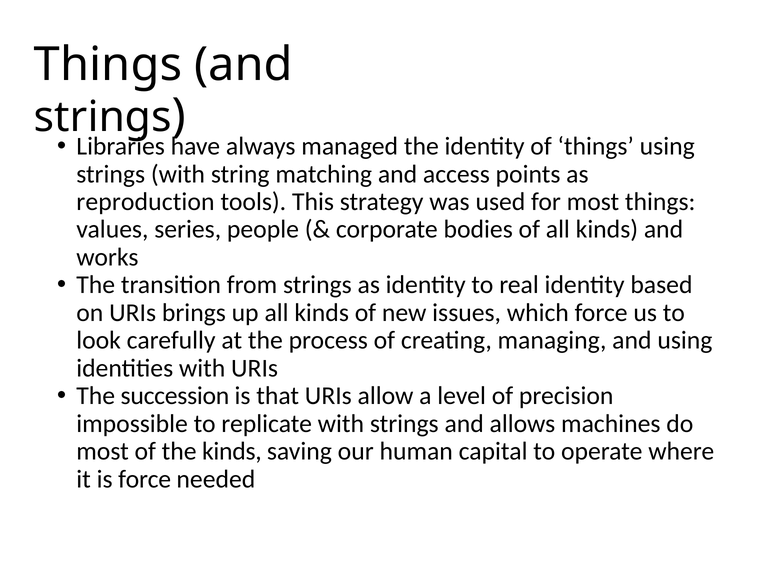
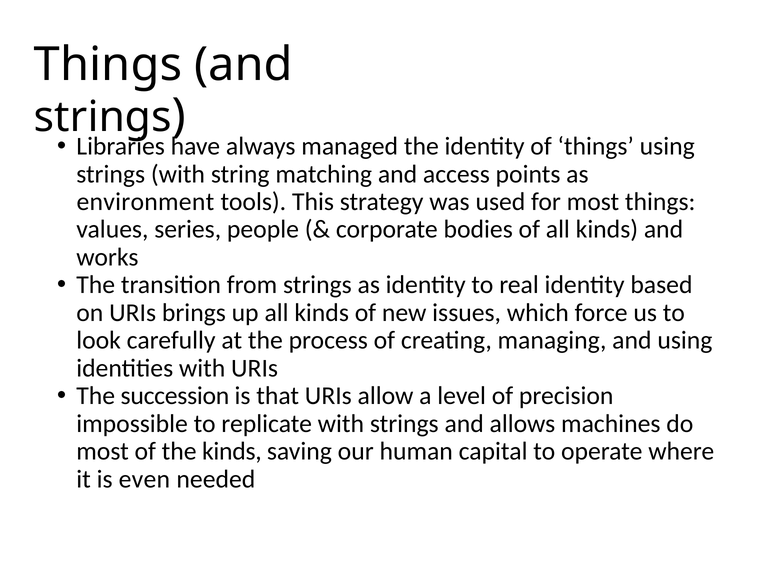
reproduction: reproduction -> environment (145, 202)
is force: force -> even (144, 479)
